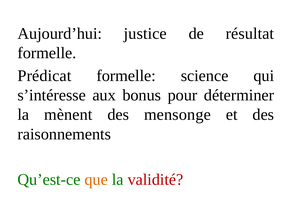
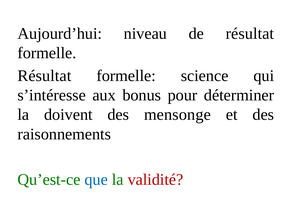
justice: justice -> niveau (145, 34)
Prédicat: Prédicat -> Résultat (44, 76)
mènent: mènent -> doivent (68, 115)
que colour: orange -> blue (96, 179)
